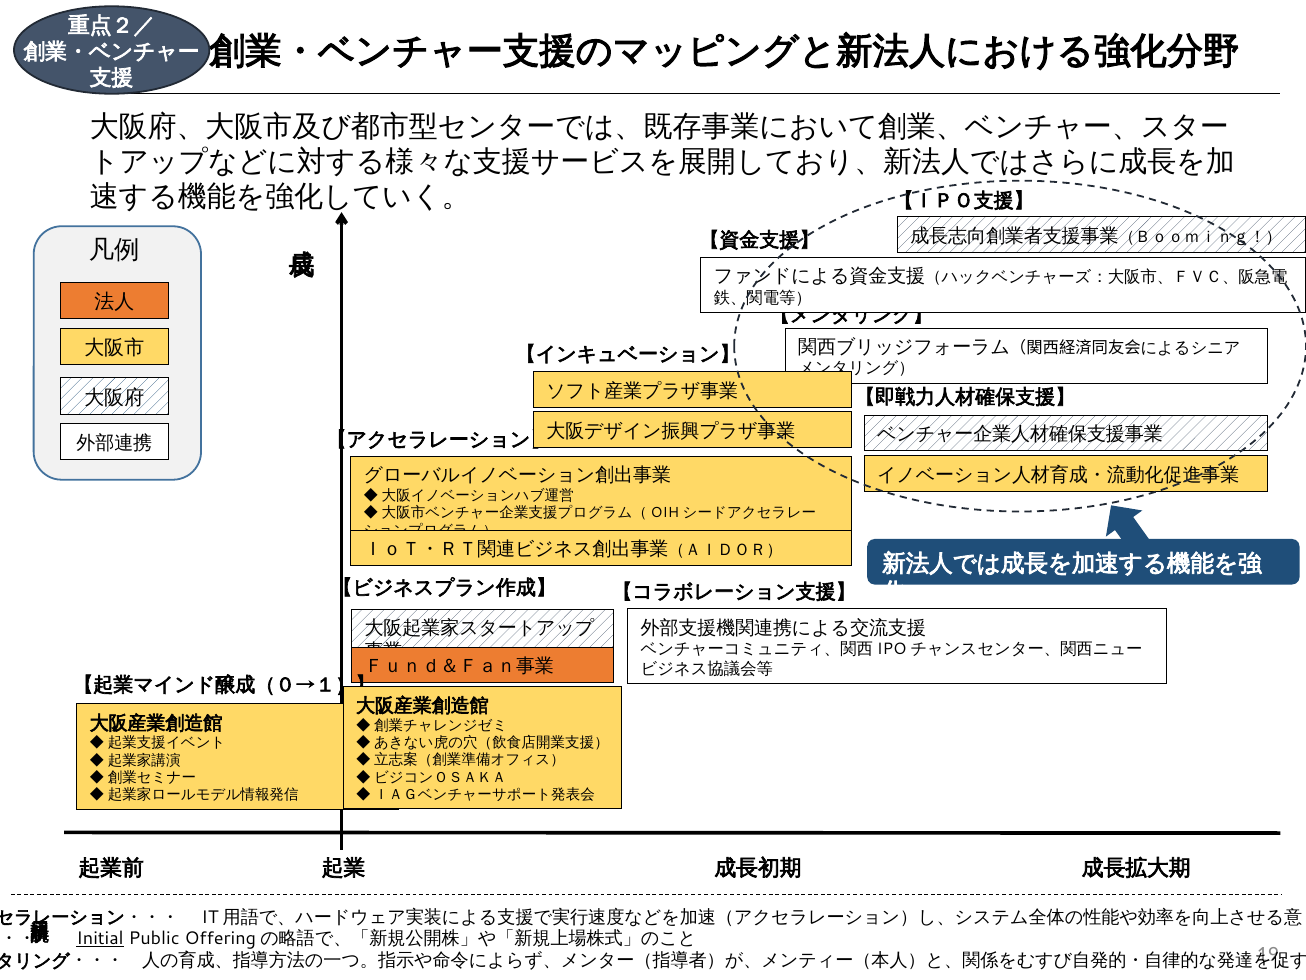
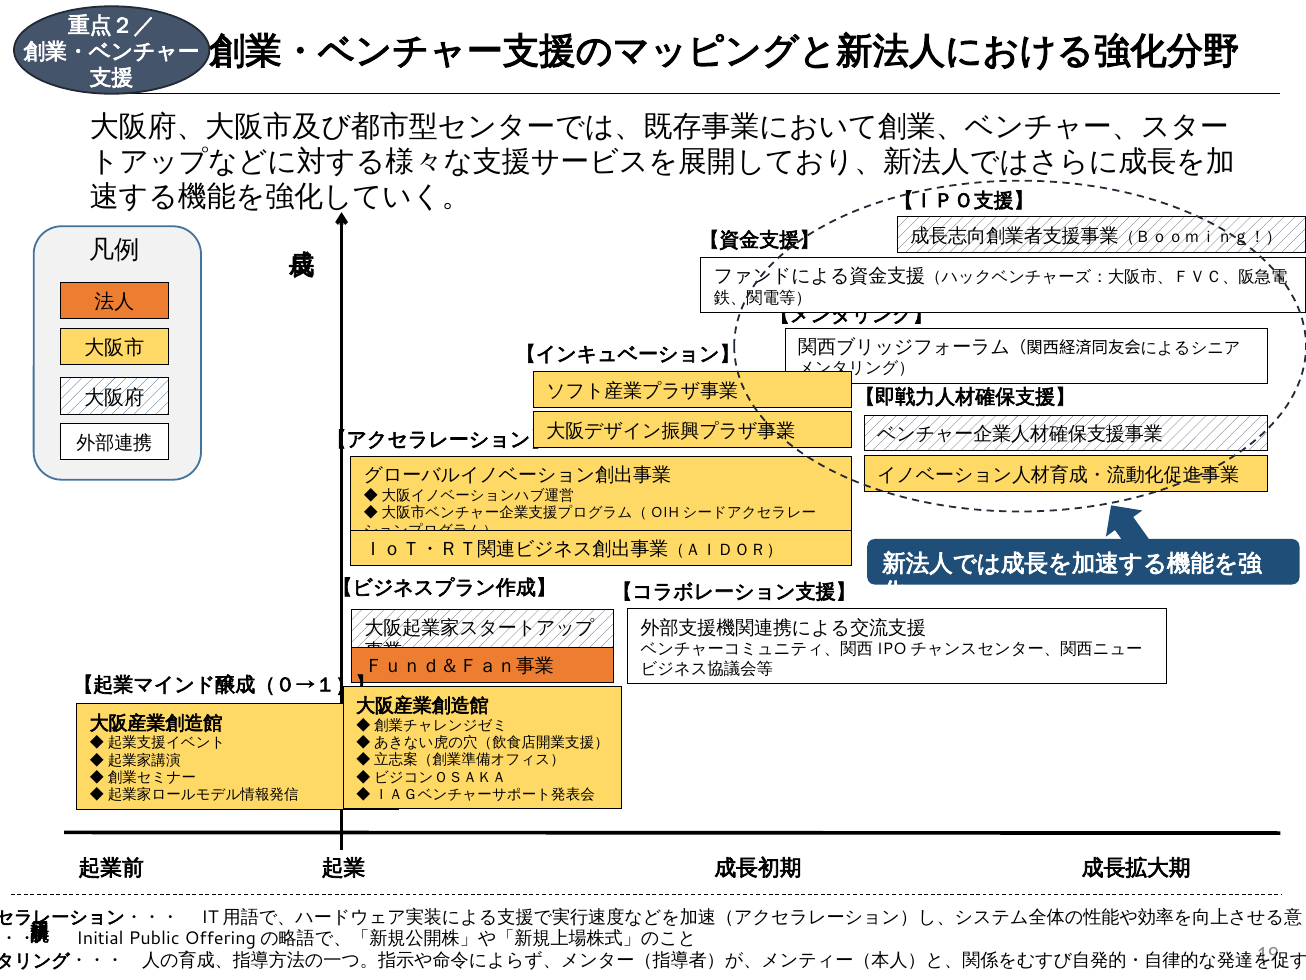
Initial underline: present -> none (100, 938)
